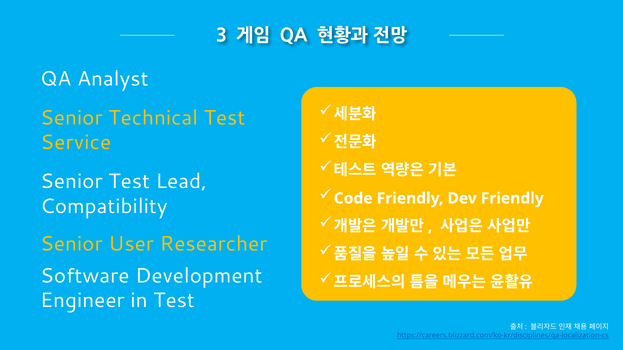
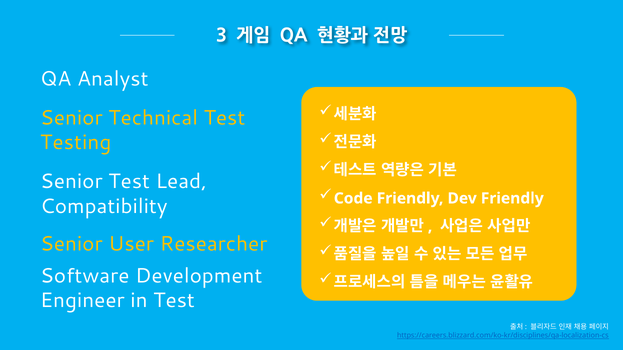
Service: Service -> Testing (76, 143)
